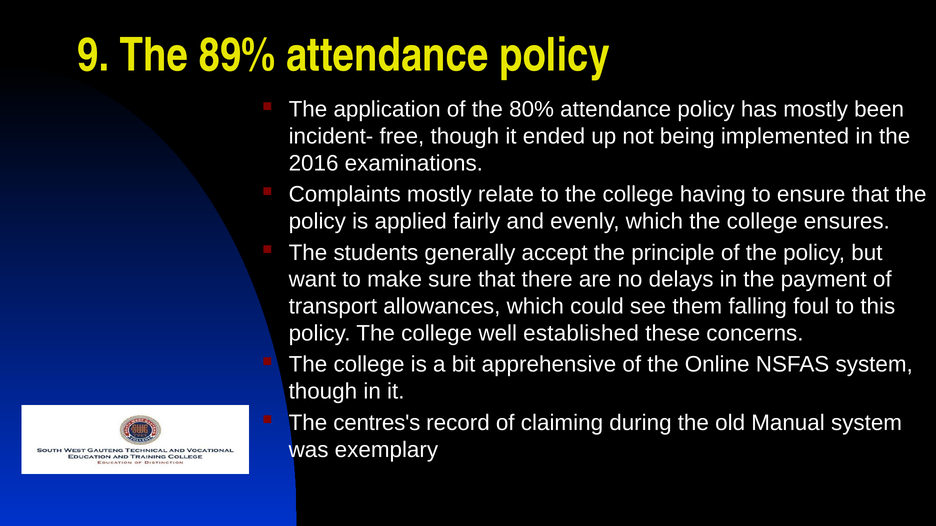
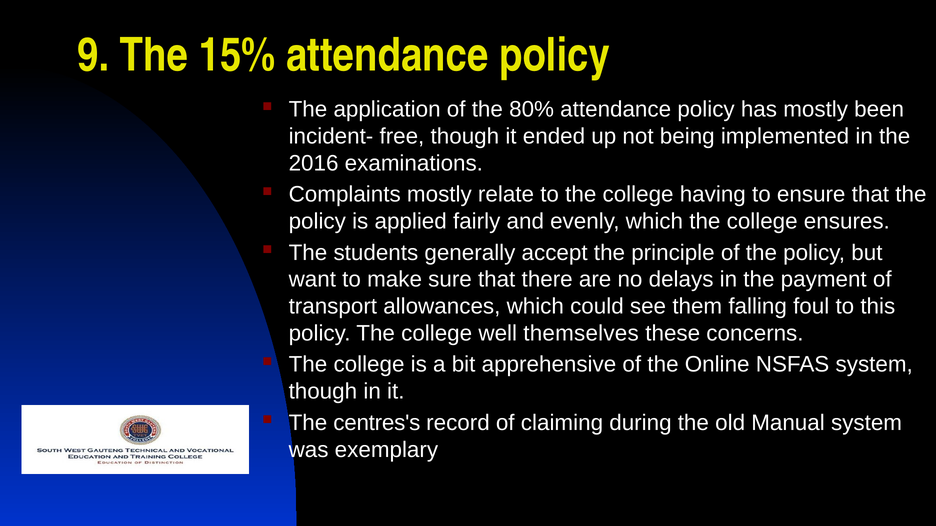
89%: 89% -> 15% (237, 55)
established: established -> themselves (581, 334)
